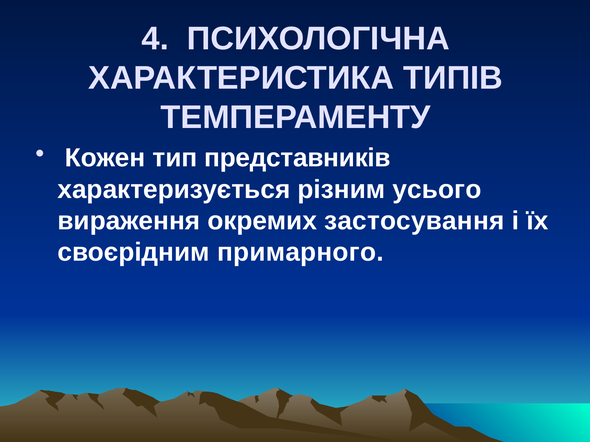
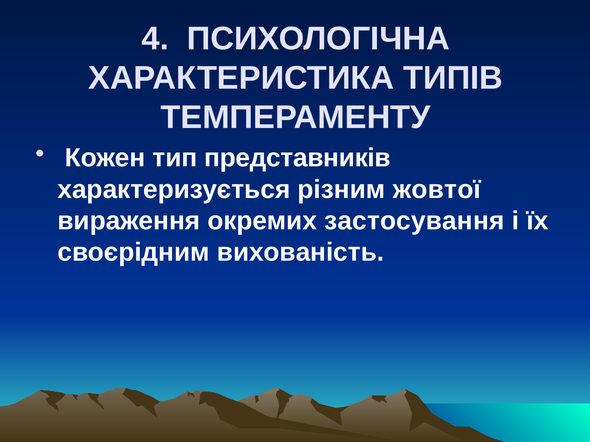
усього: усього -> жовтої (437, 190)
примарного: примарного -> вихованість (300, 253)
